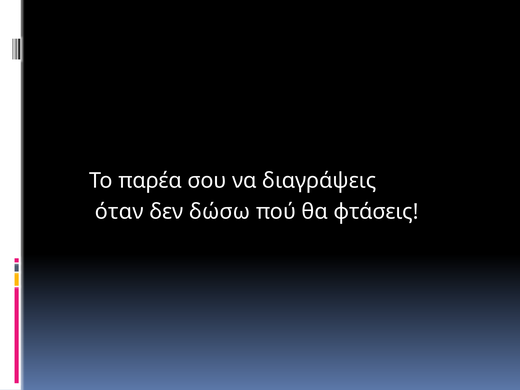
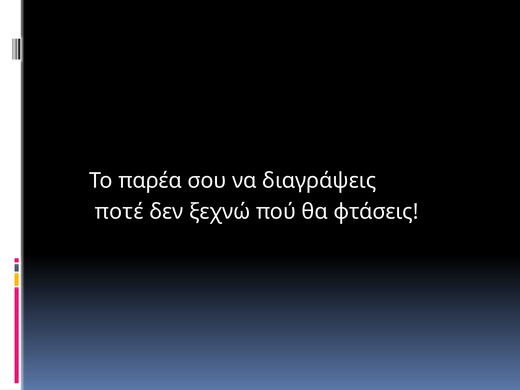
όταν: όταν -> ποτέ (119, 212)
δώσω: δώσω -> ξεχνώ (220, 212)
